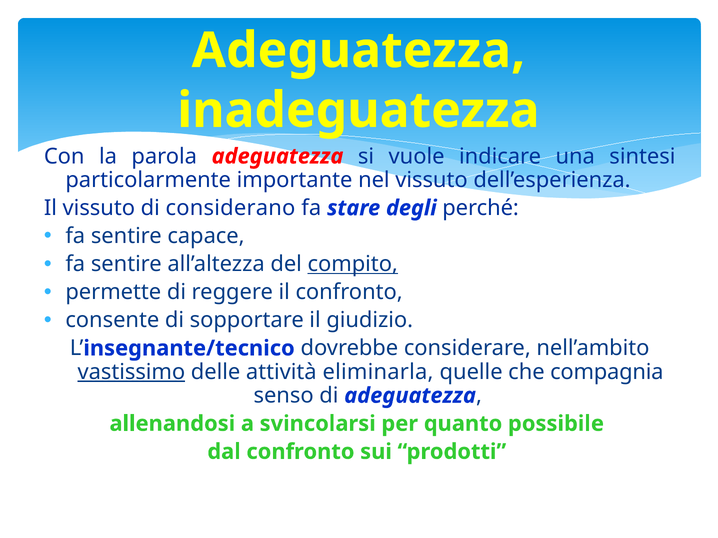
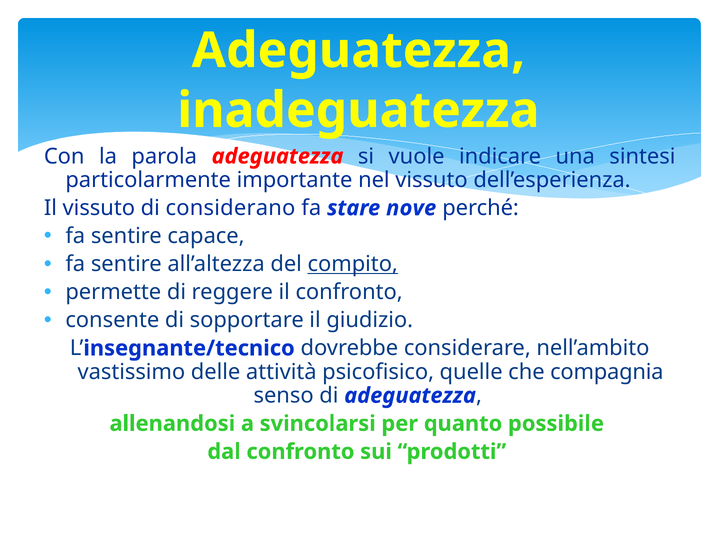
degli: degli -> nove (411, 208)
vastissimo underline: present -> none (131, 372)
eliminarla: eliminarla -> psicofisico (378, 372)
